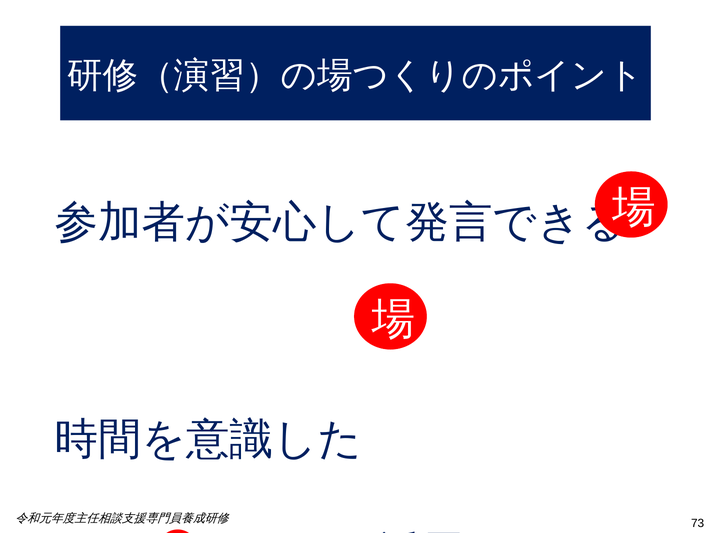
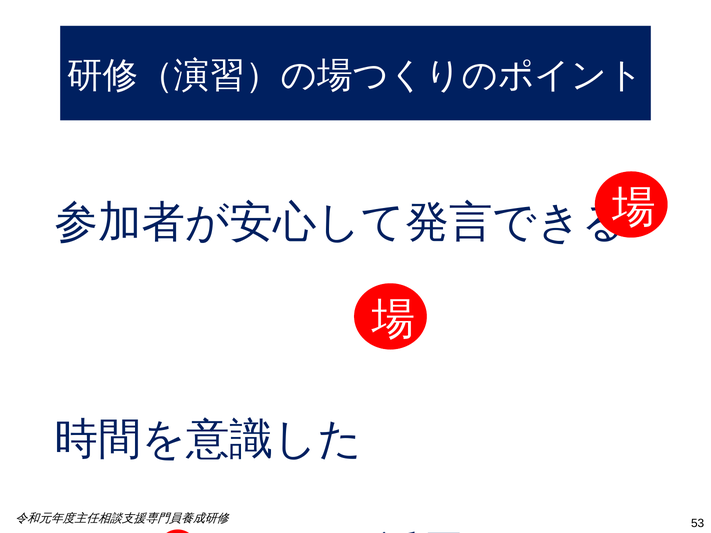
73: 73 -> 53 (698, 523)
